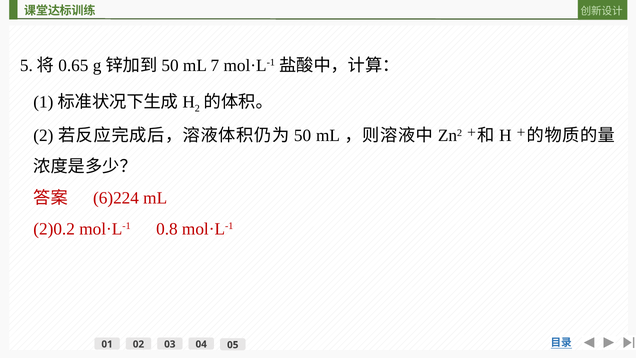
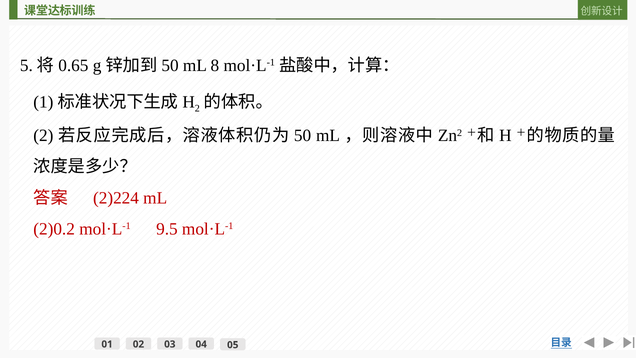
7: 7 -> 8 (215, 65)
6)224: 6)224 -> 2)224 (116, 198)
0.8: 0.8 -> 9.5 (167, 229)
